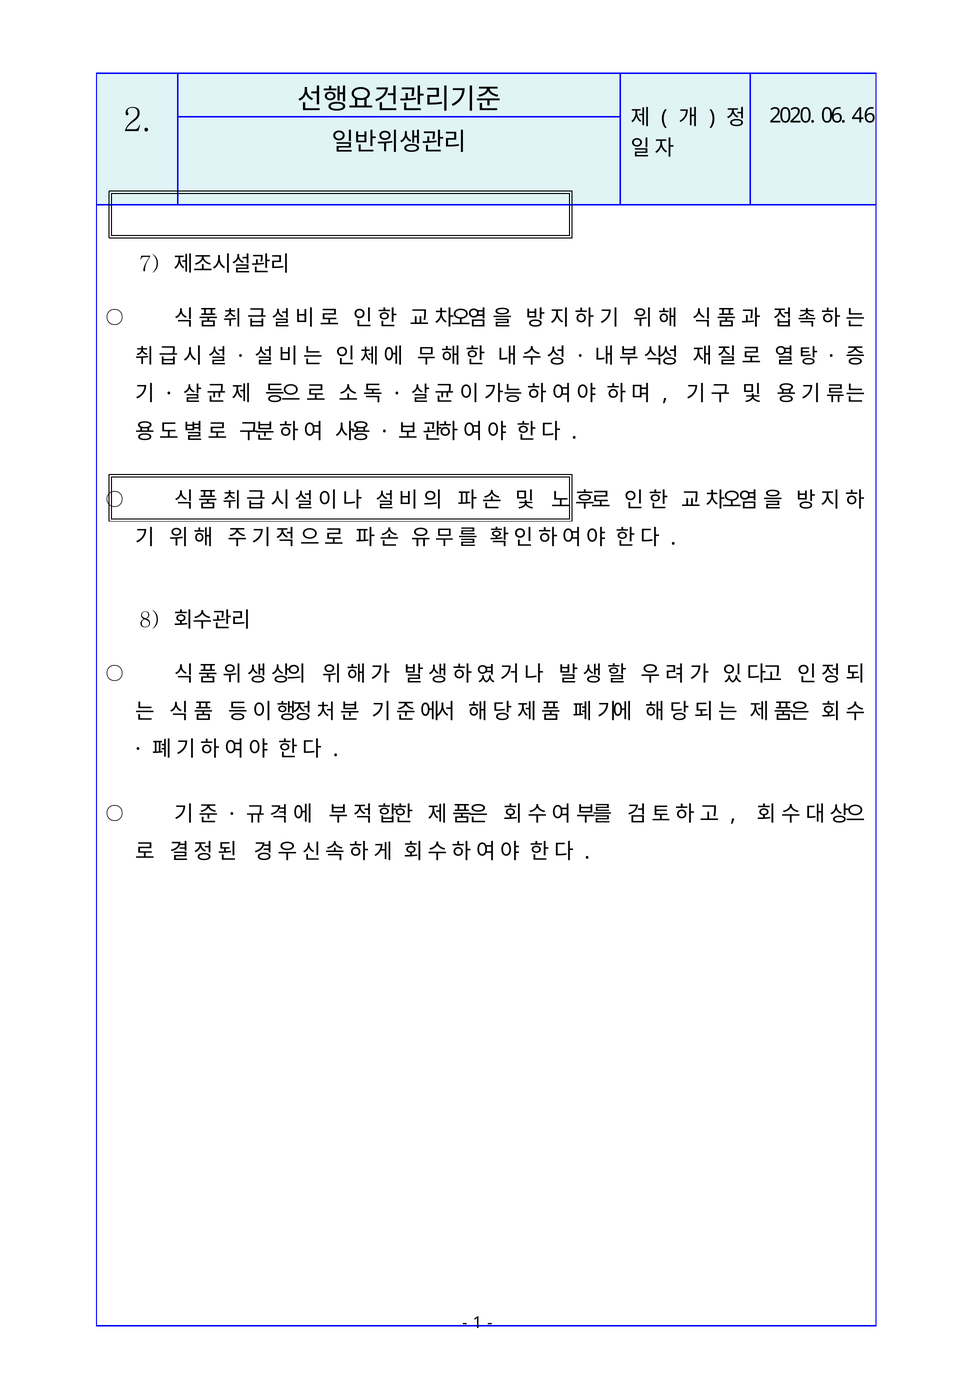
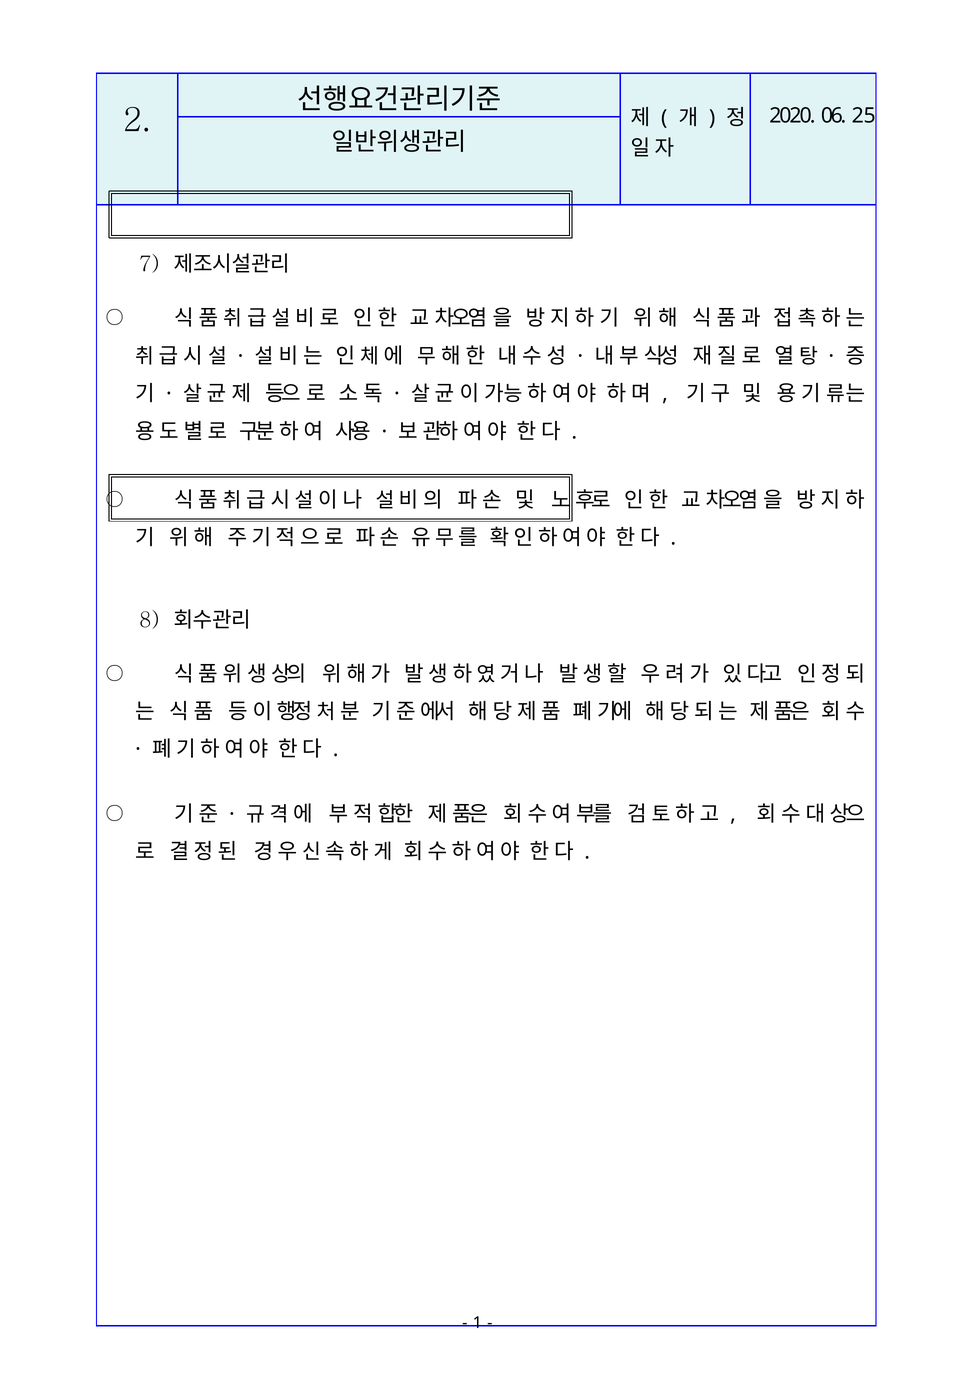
46: 46 -> 25 (864, 116)
